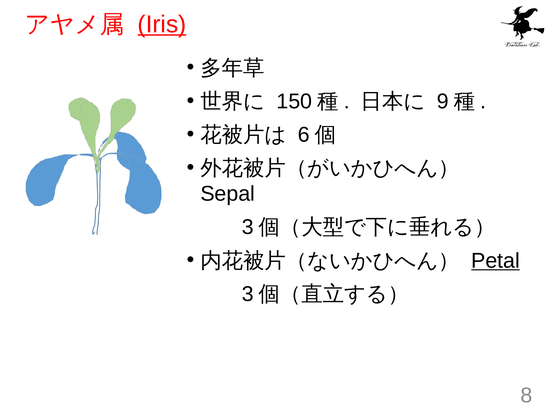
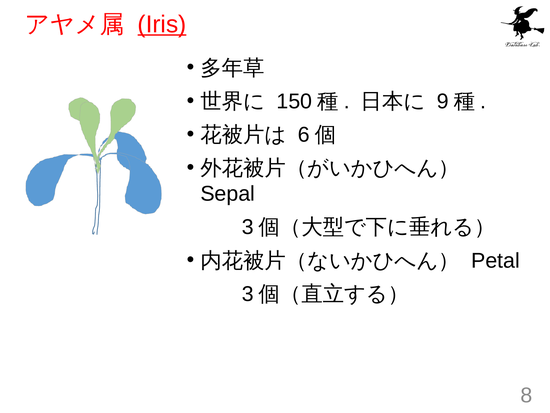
Petal underline: present -> none (496, 260)
